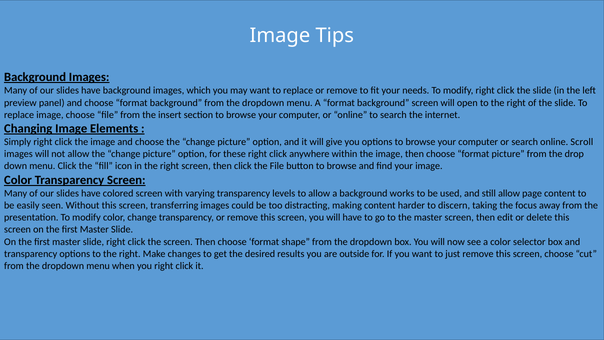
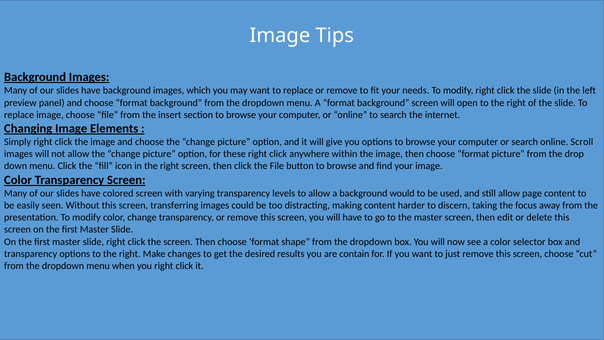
works: works -> would (402, 193)
outside: outside -> contain (354, 254)
